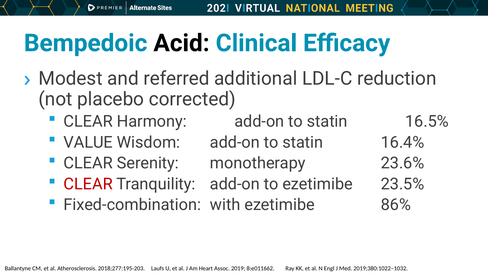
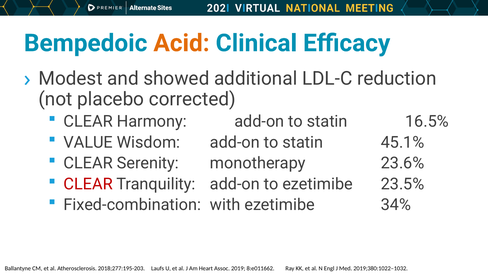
Acid colour: black -> orange (182, 43)
referred: referred -> showed (176, 78)
16.4%: 16.4% -> 45.1% (403, 142)
86%: 86% -> 34% (396, 205)
